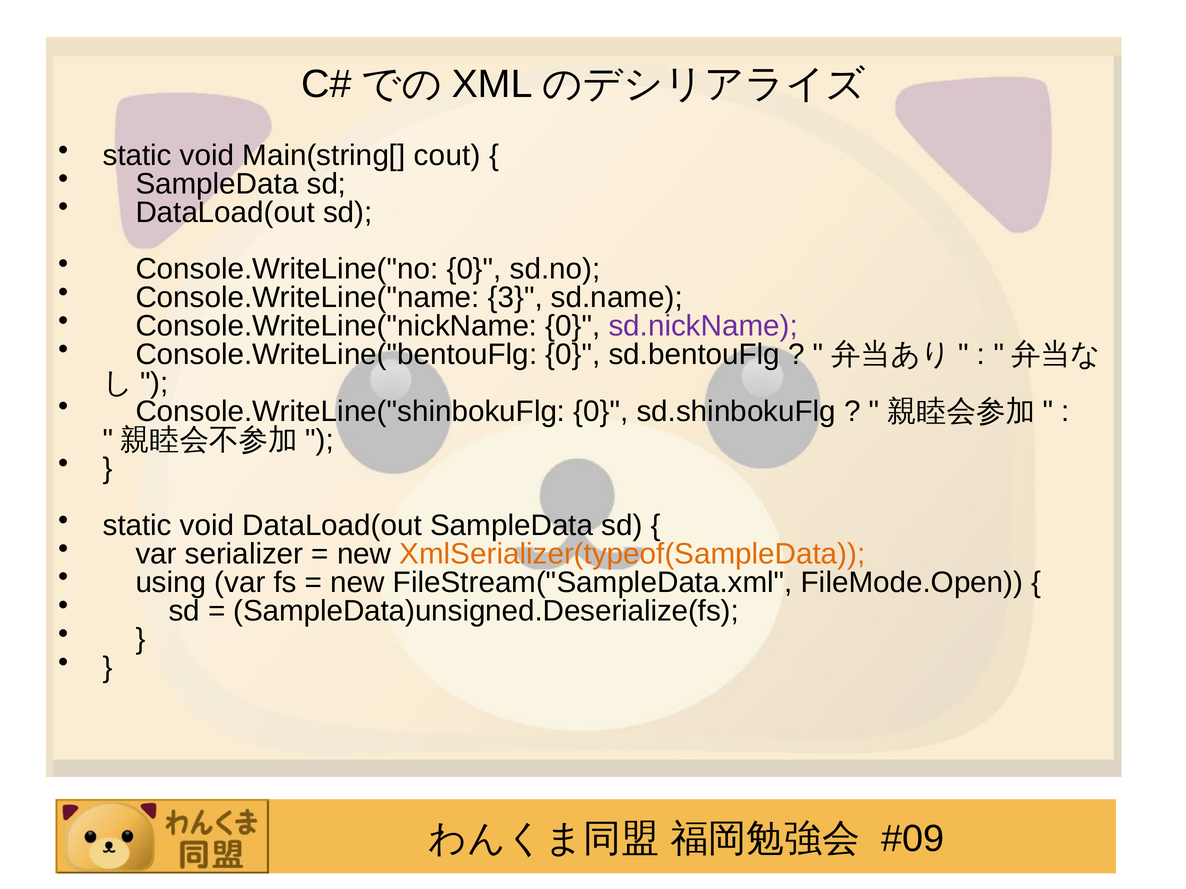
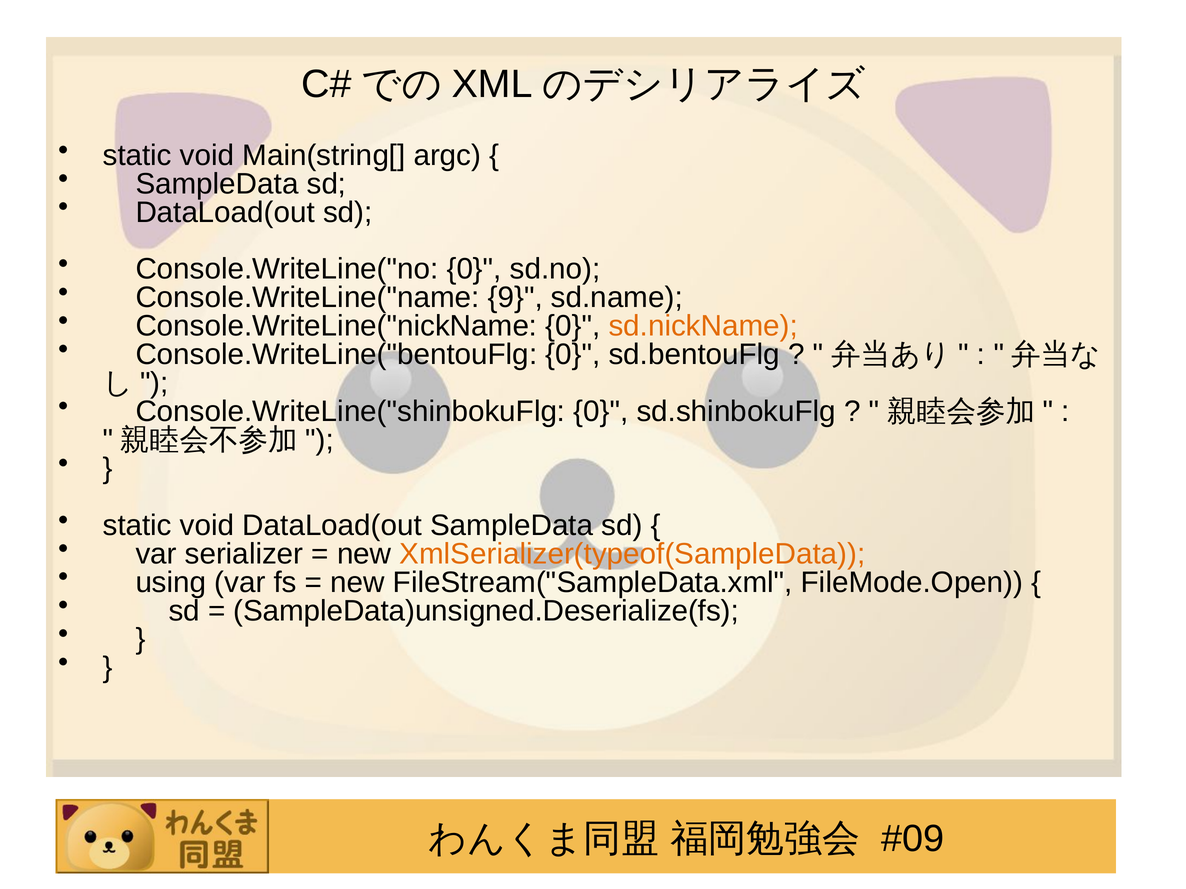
cout: cout -> argc (447, 155)
3: 3 -> 9 (515, 298)
sd.nickName colour: purple -> orange (703, 326)
